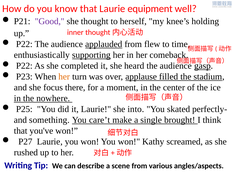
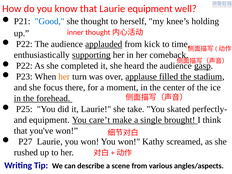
Good colour: purple -> blue (50, 21)
flew: flew -> kick (152, 44)
nowhere: nowhere -> forehead (53, 98)
into: into -> take (136, 109)
and something: something -> equipment (49, 120)
